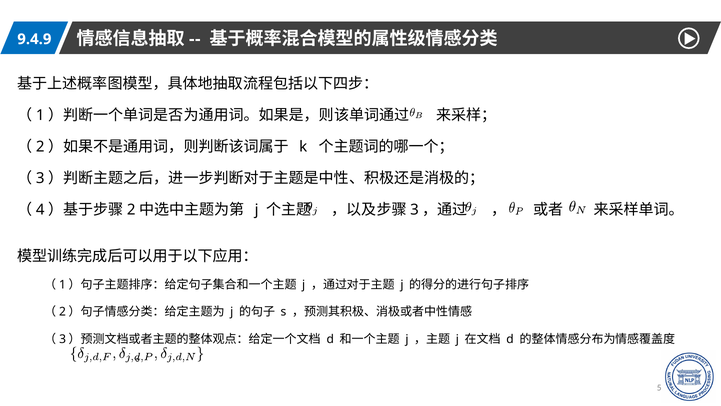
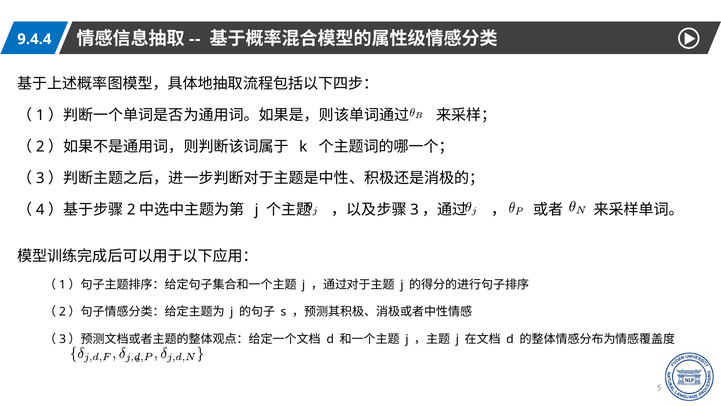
9.4.9: 9.4.9 -> 9.4.4 (34, 39)
